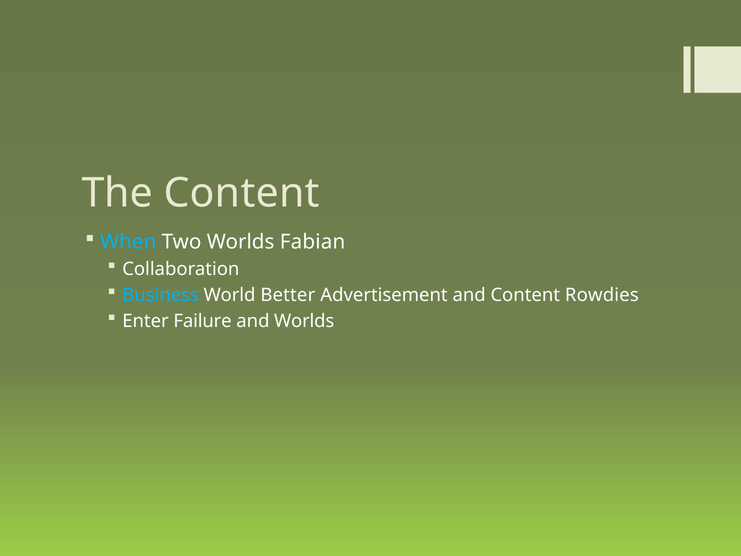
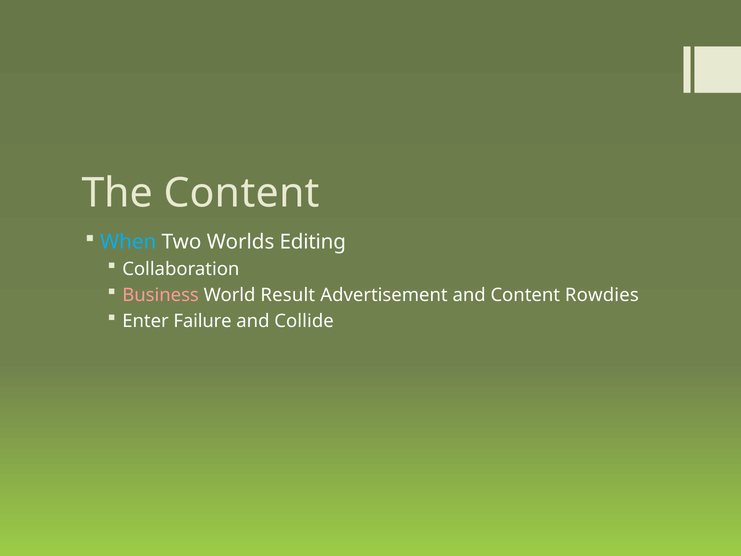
Fabian: Fabian -> Editing (313, 242)
Business colour: light blue -> pink (161, 295)
Better: Better -> Result (288, 295)
and Worlds: Worlds -> Collide (304, 321)
